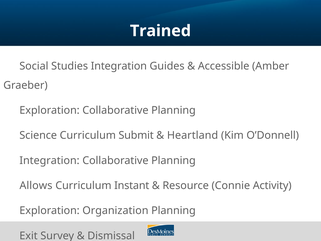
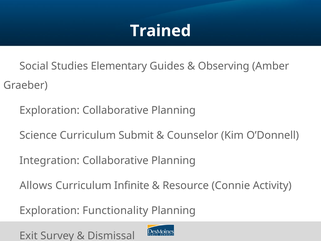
Studies Integration: Integration -> Elementary (119, 66)
Accessible: Accessible -> Observing (224, 66)
Heartland: Heartland -> Counselor (193, 135)
Instant: Instant -> Infinite (132, 185)
Organization: Organization -> Functionality (115, 210)
